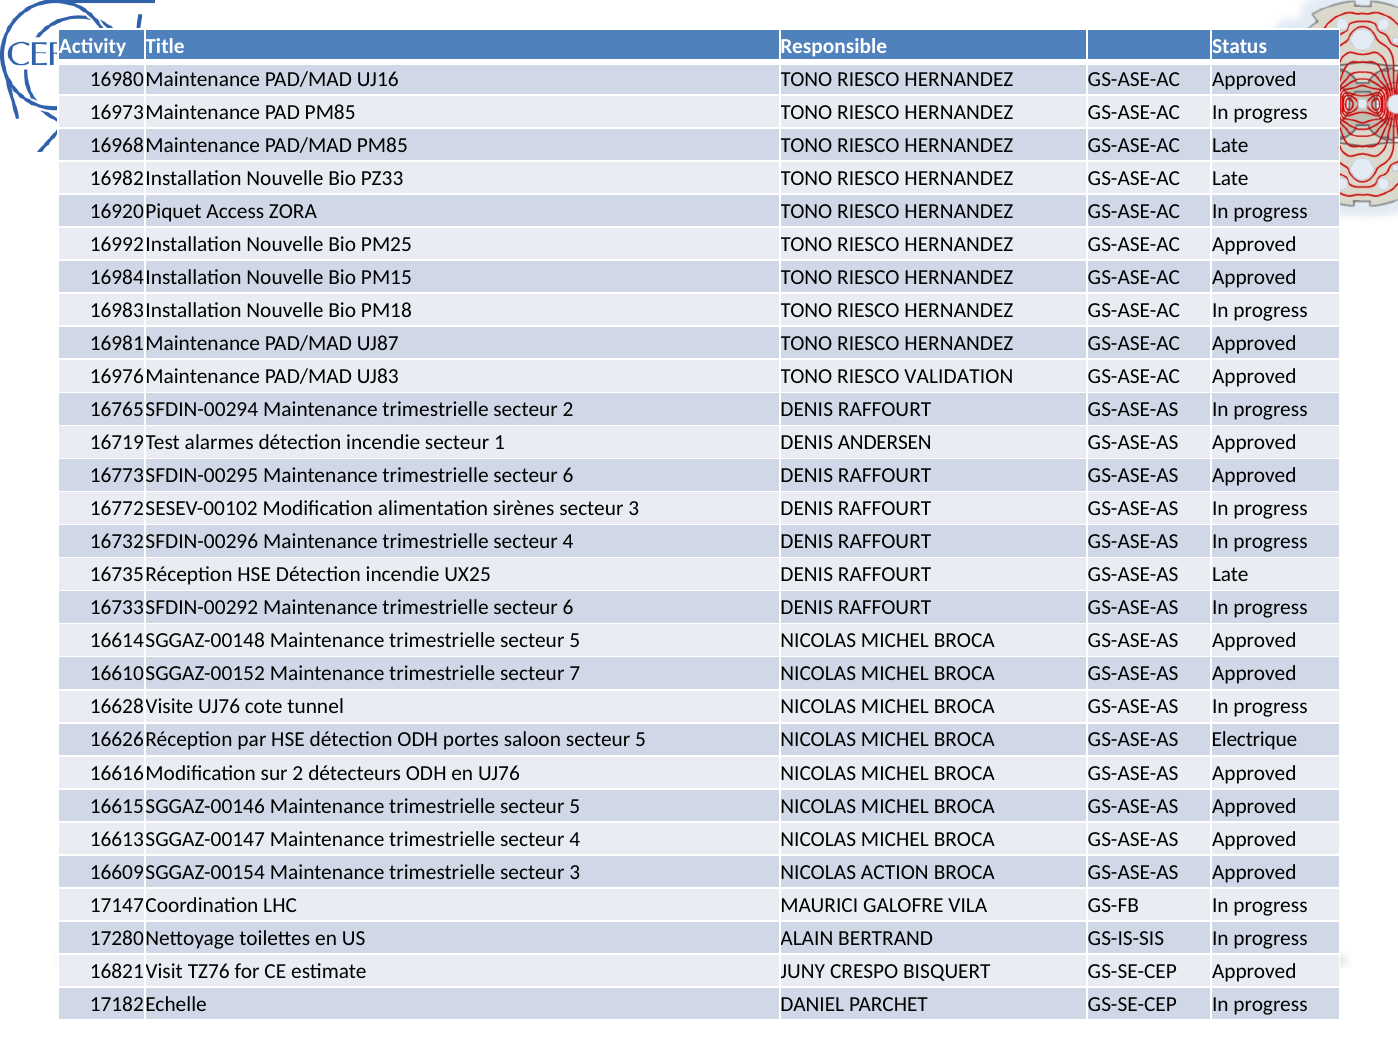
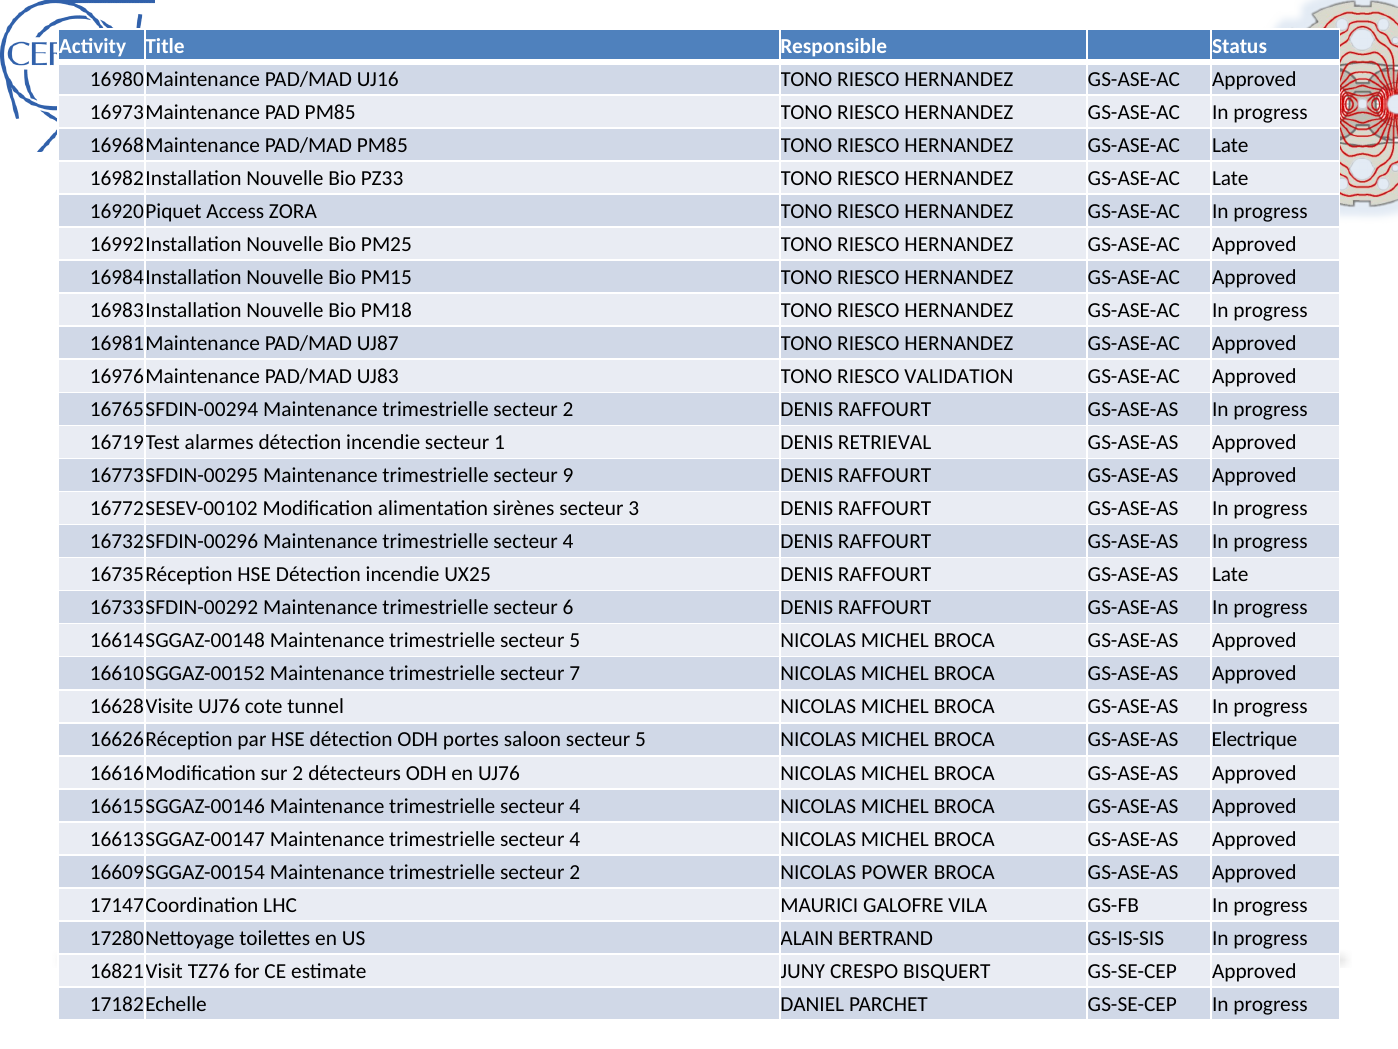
ANDERSEN: ANDERSEN -> RETRIEVAL (885, 442)
6: 6 -> 9 (568, 475)
5: 5 -> 4 (575, 806)
3: 3 -> 2 (575, 872)
ACTION: ACTION -> POWER (895, 872)
